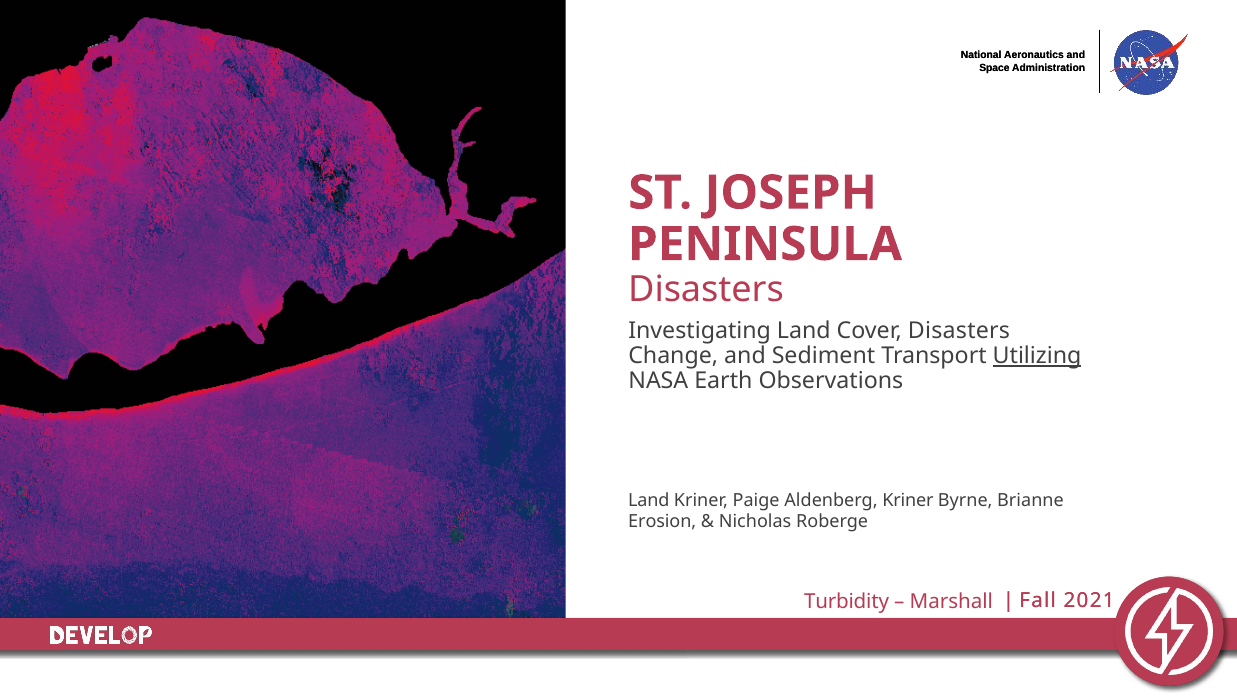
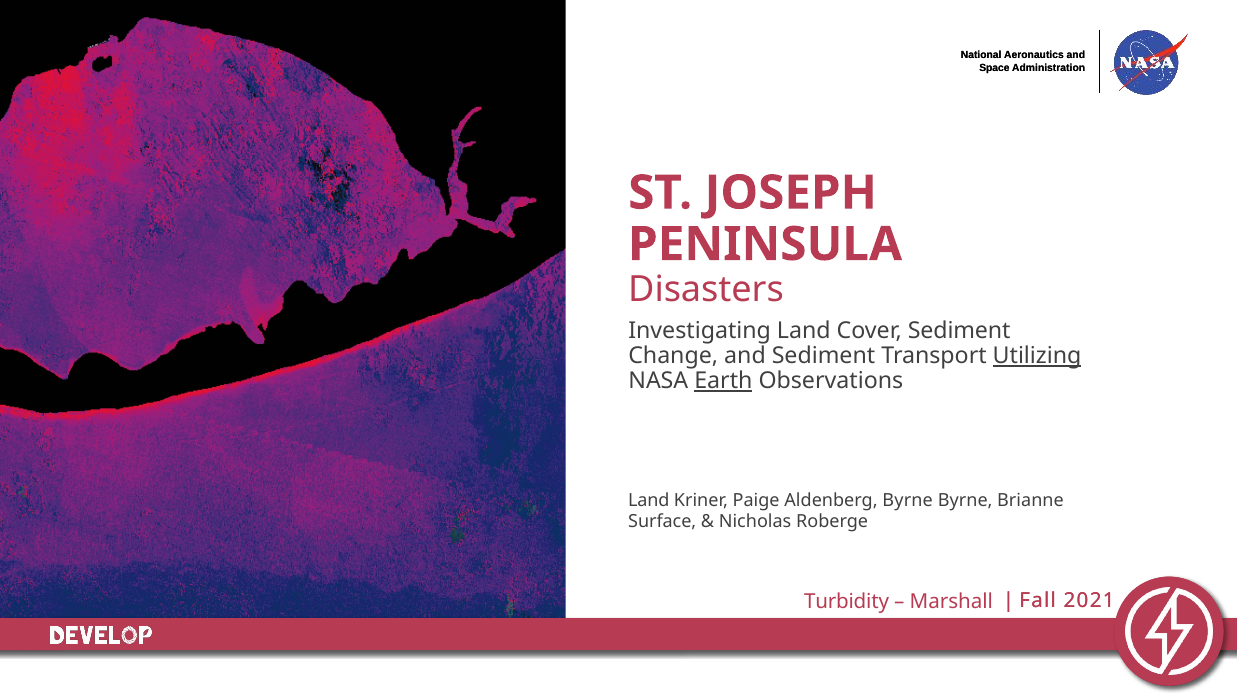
Cover Disasters: Disasters -> Sediment (959, 331)
Earth underline: none -> present (723, 381)
Aldenberg Kriner: Kriner -> Byrne (908, 500)
Erosion: Erosion -> Surface (662, 522)
